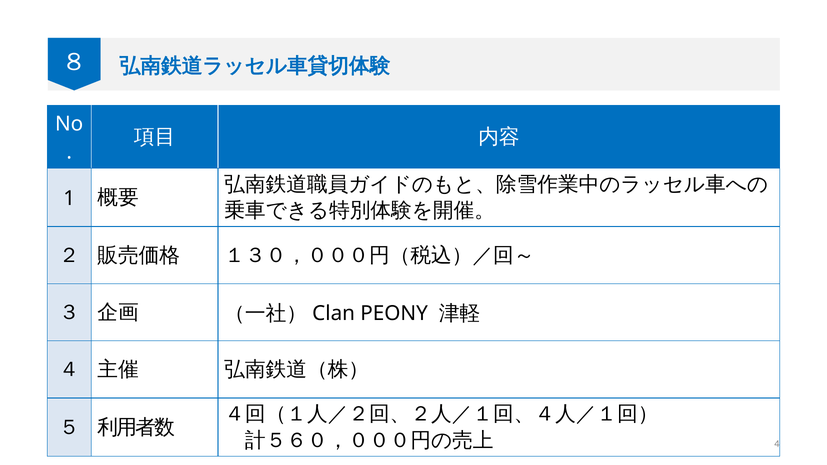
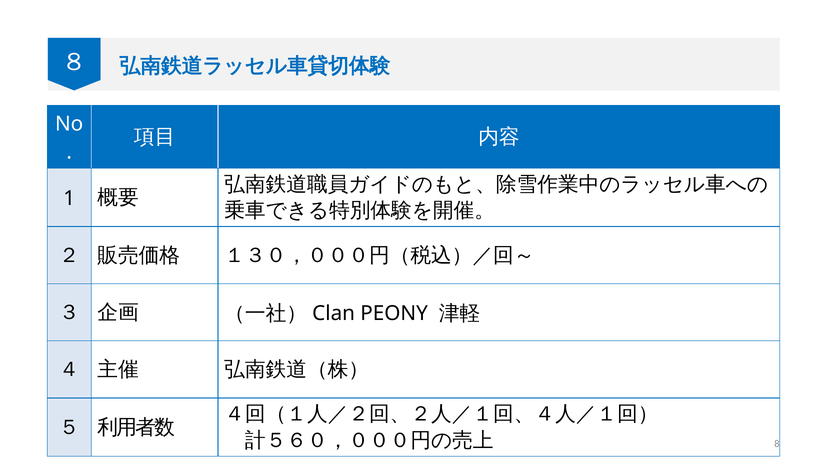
4: 4 -> 8 (777, 444)
